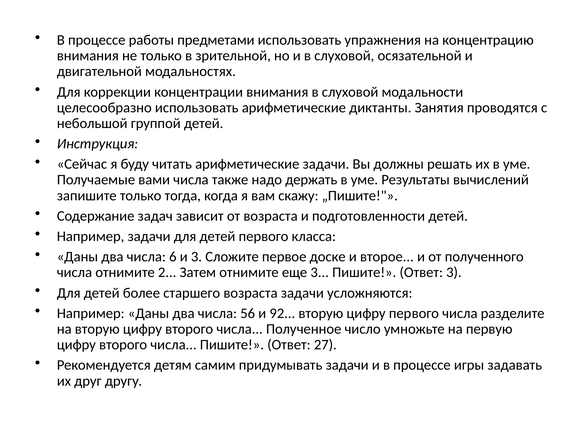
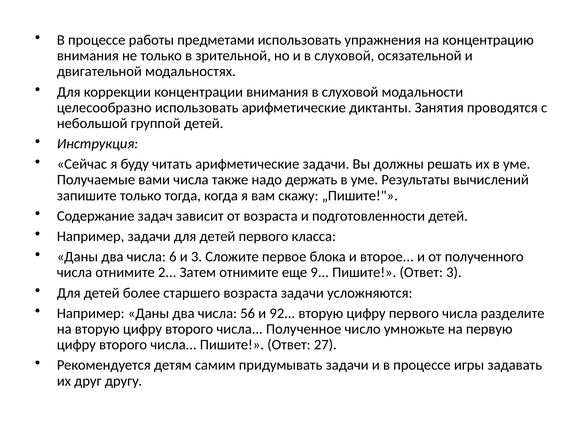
доске: доске -> блока (328, 257)
еще 3: 3 -> 9 (320, 273)
